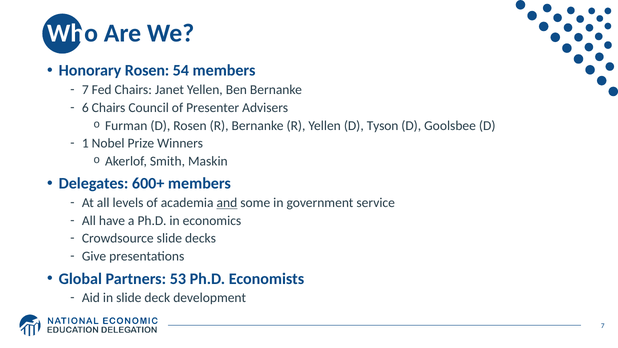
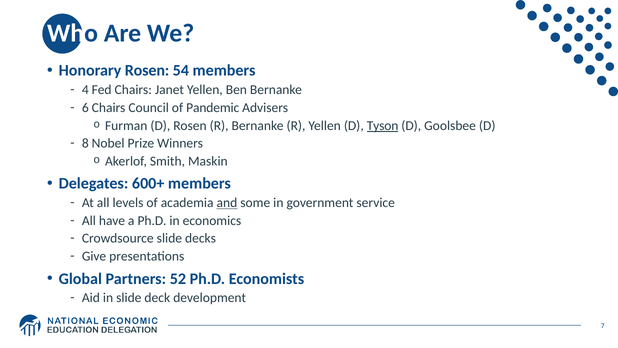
7: 7 -> 4 (85, 90)
Presenter: Presenter -> Pandemic (213, 108)
Tyson underline: none -> present (383, 125)
1: 1 -> 8 (85, 143)
53: 53 -> 52 (178, 278)
